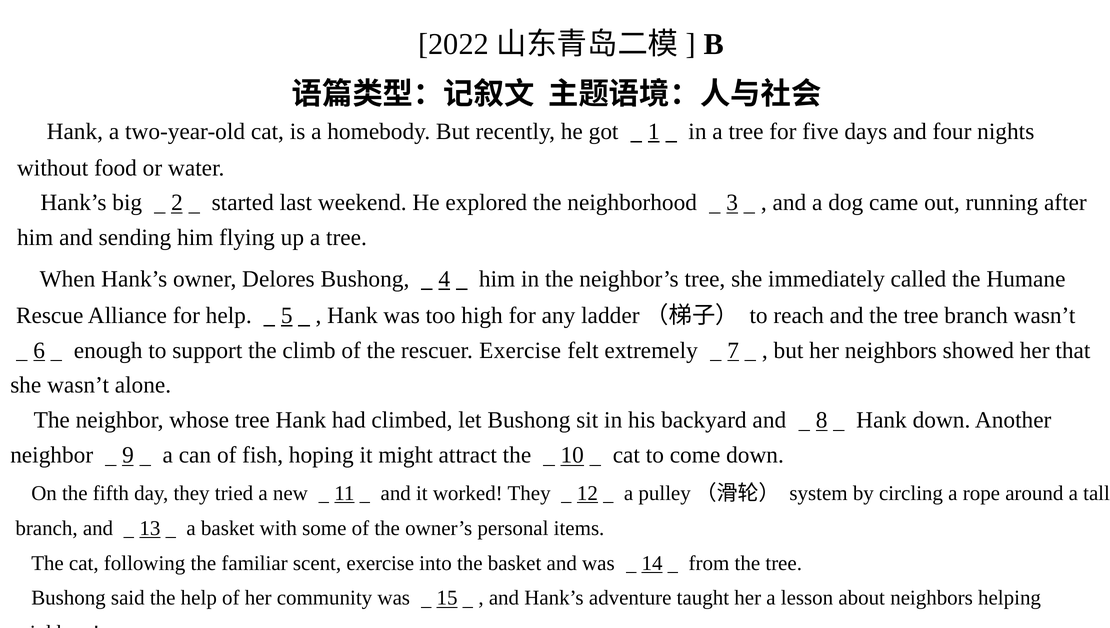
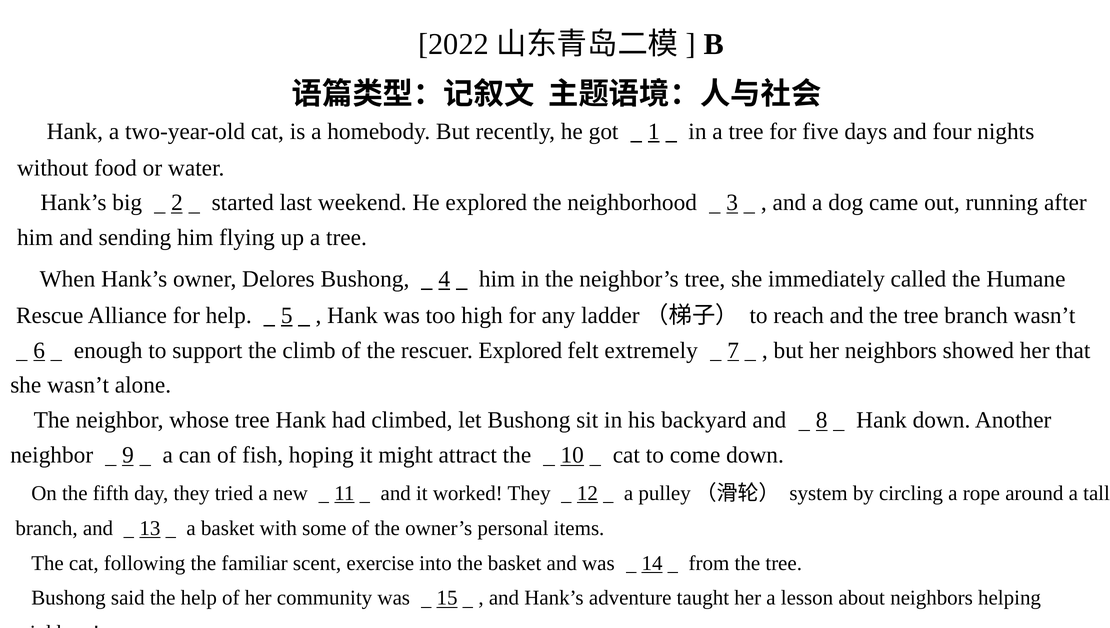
rescuer Exercise: Exercise -> Explored (520, 350)
